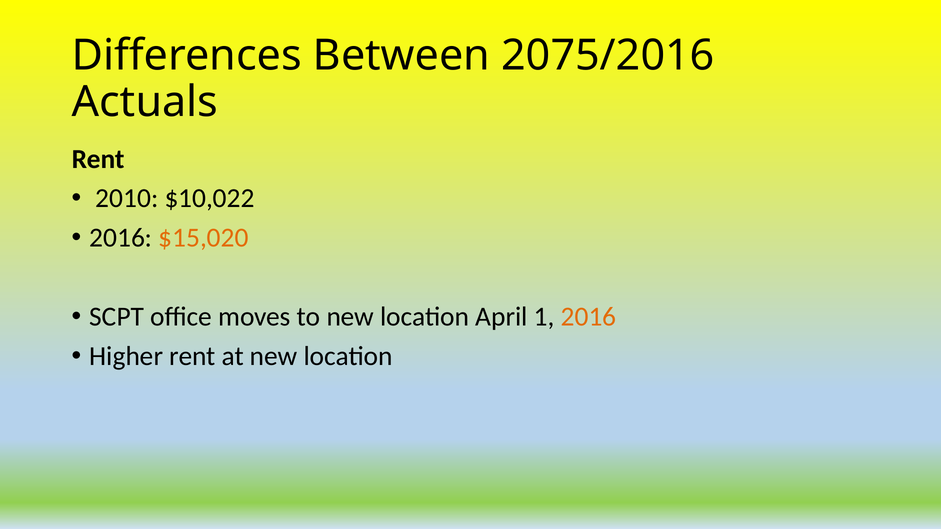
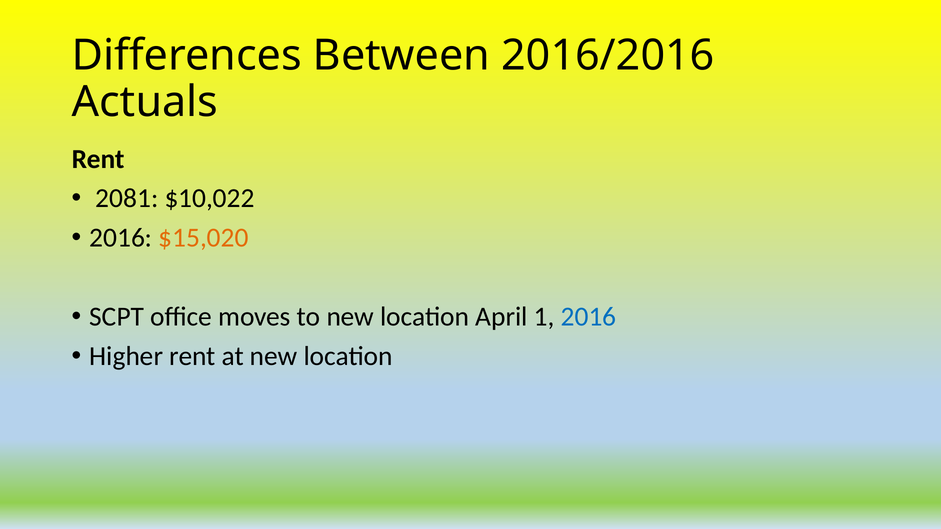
2075/2016: 2075/2016 -> 2016/2016 (608, 56)
2010: 2010 -> 2081 (127, 199)
2016 colour: orange -> blue (589, 317)
